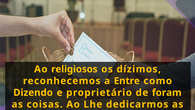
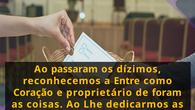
religiosos: religiosos -> passaram (74, 69)
Dizendo: Dizendo -> Coração (33, 92)
